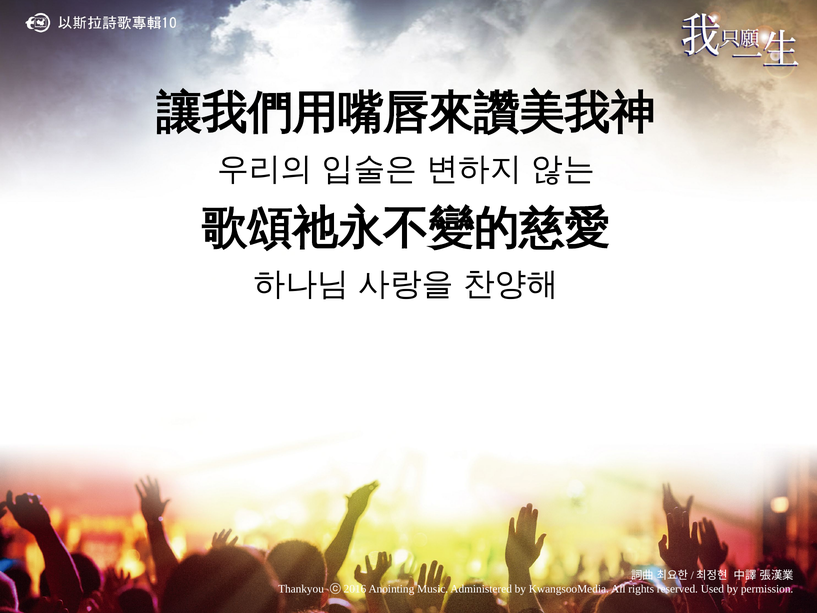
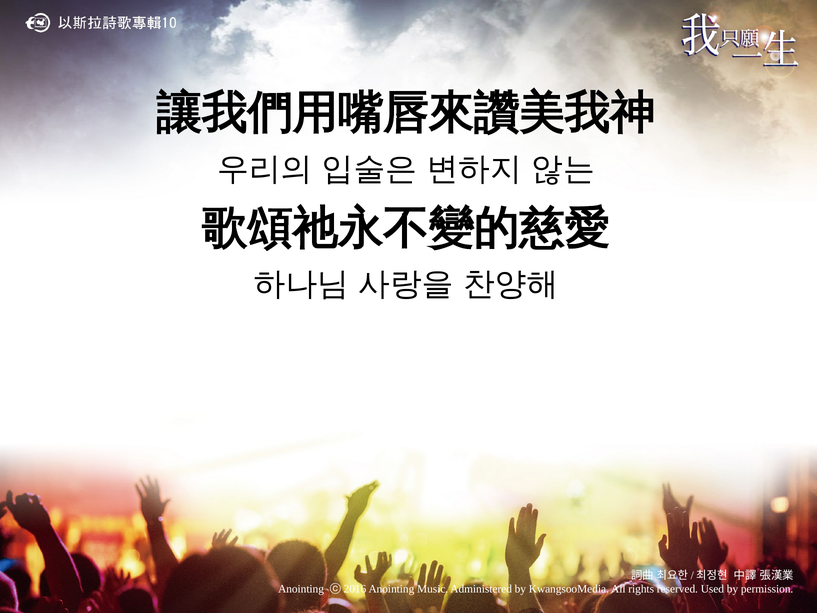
Thankyou: Thankyou -> Anointing (301, 589)
